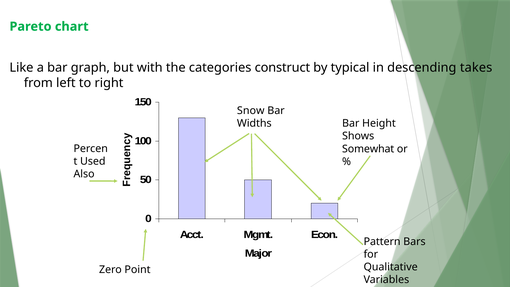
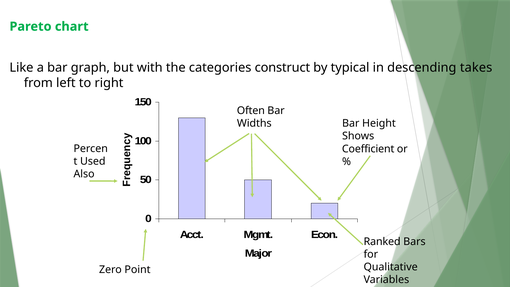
Snow: Snow -> Often (251, 111)
Somewhat: Somewhat -> Coefficient (368, 149)
Pattern: Pattern -> Ranked (382, 241)
